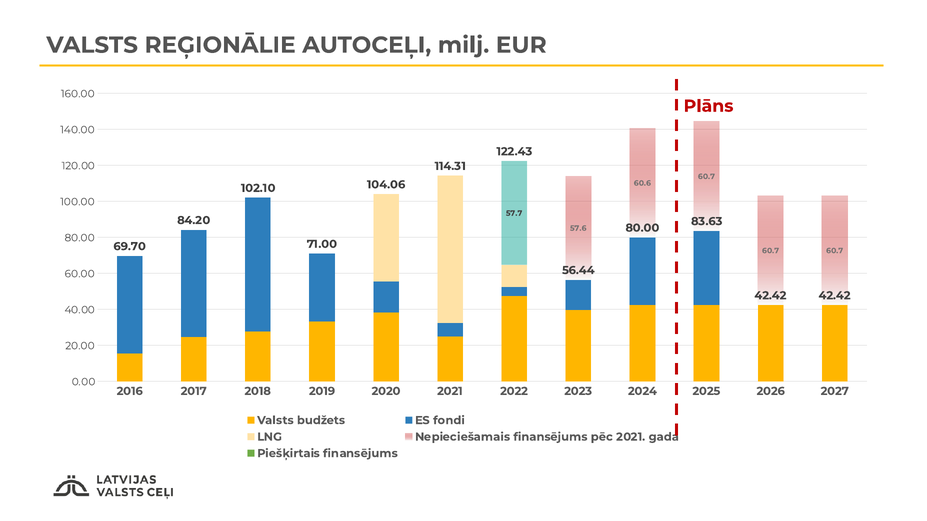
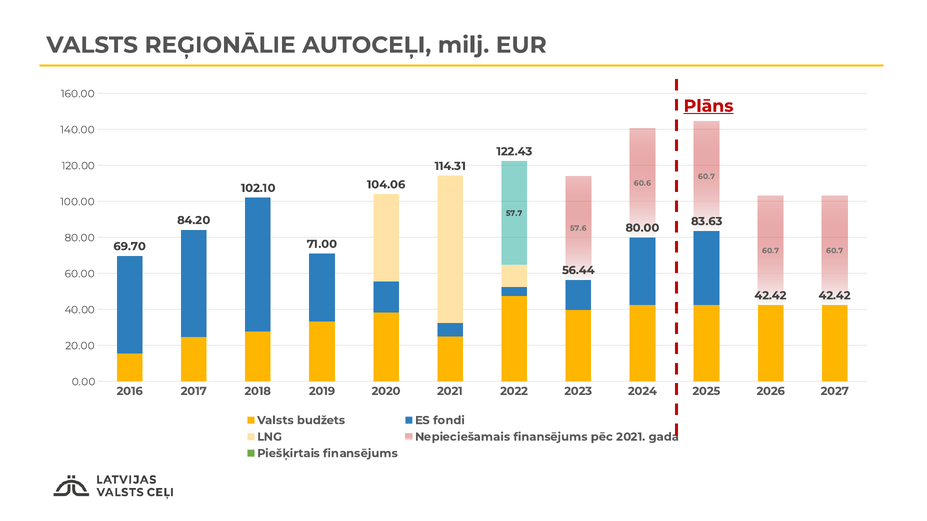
Plāns underline: none -> present (709, 106)
